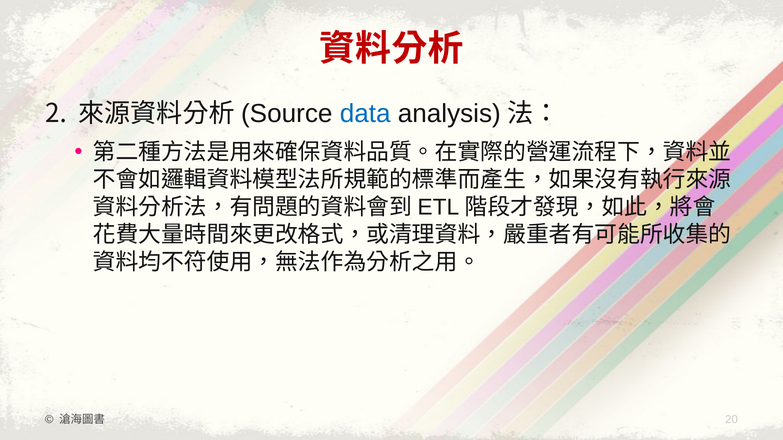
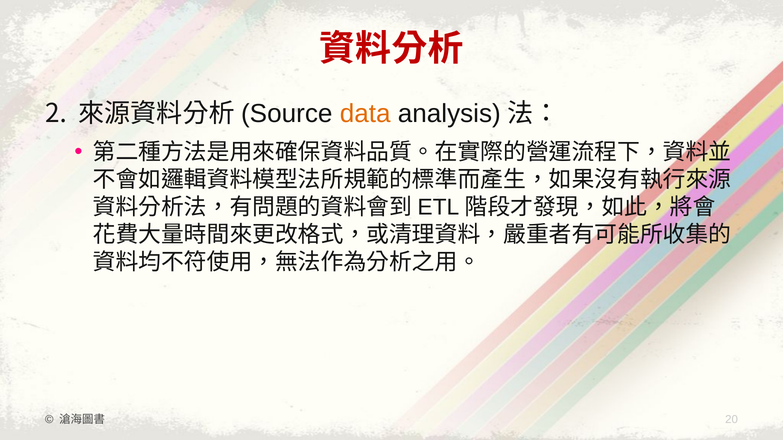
data colour: blue -> orange (365, 114)
